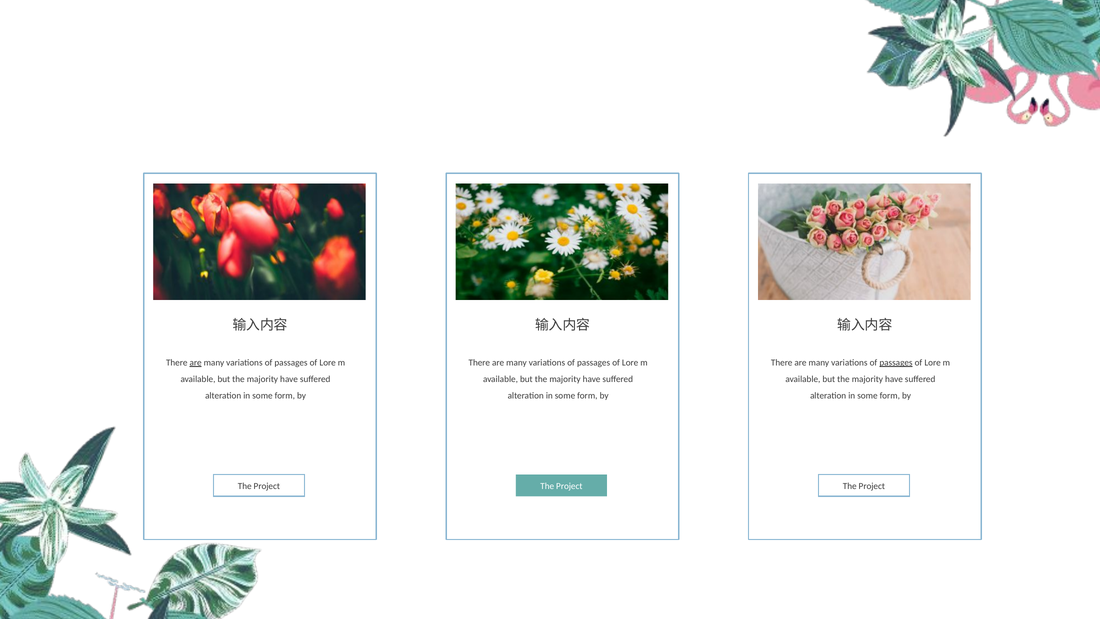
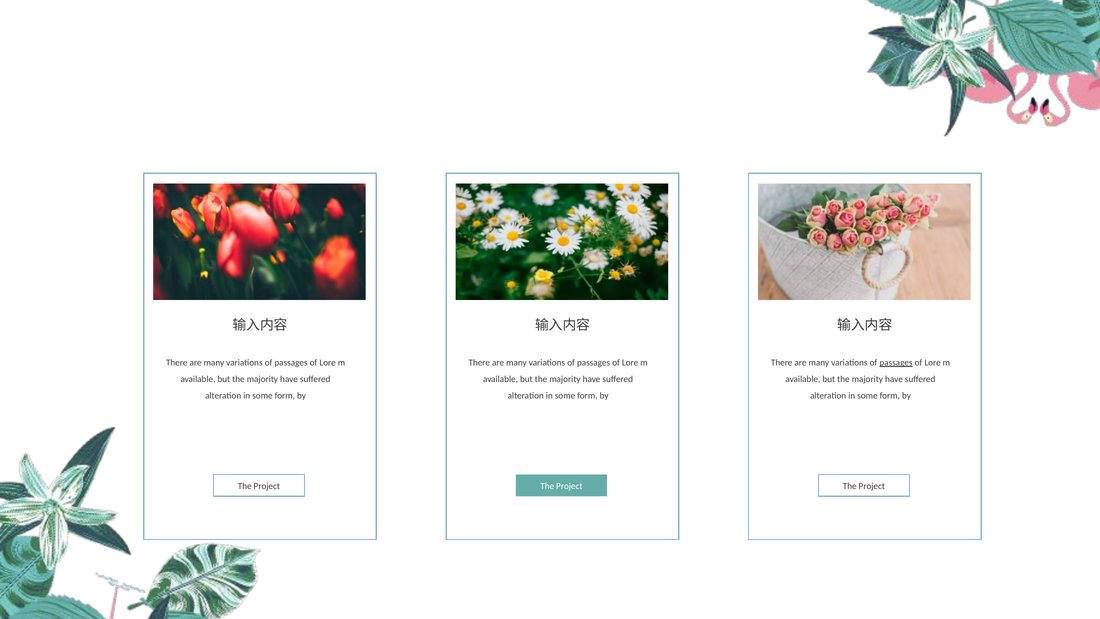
are underline: present -> none (196, 362)
